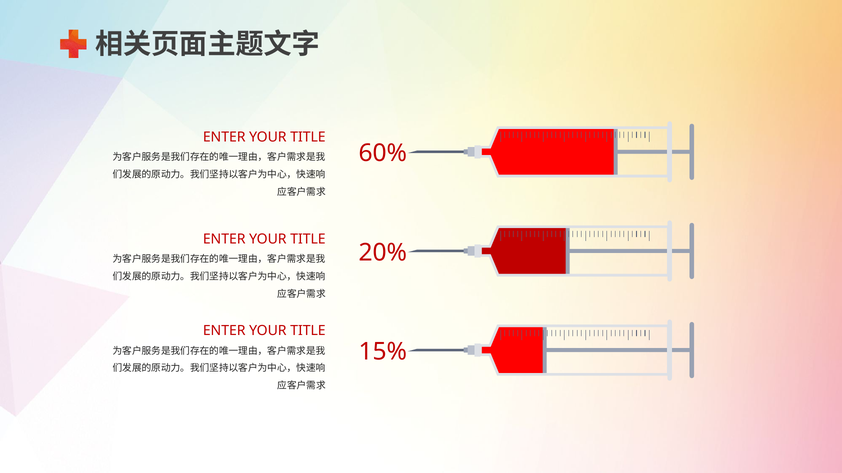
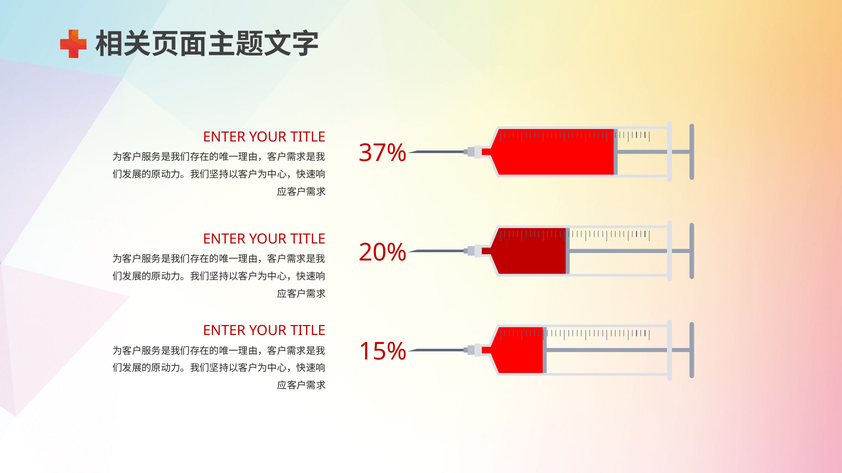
60%: 60% -> 37% (383, 154)
